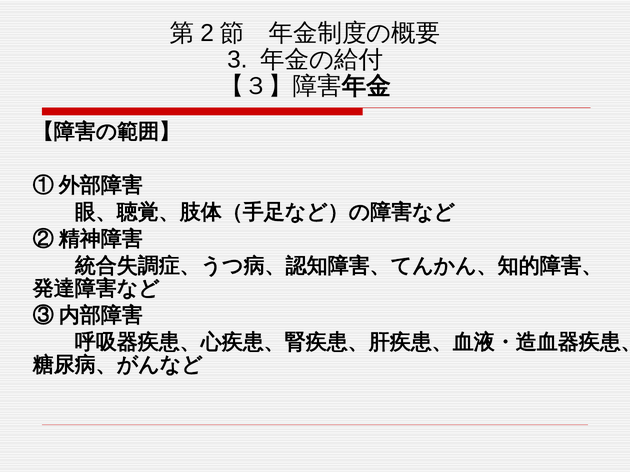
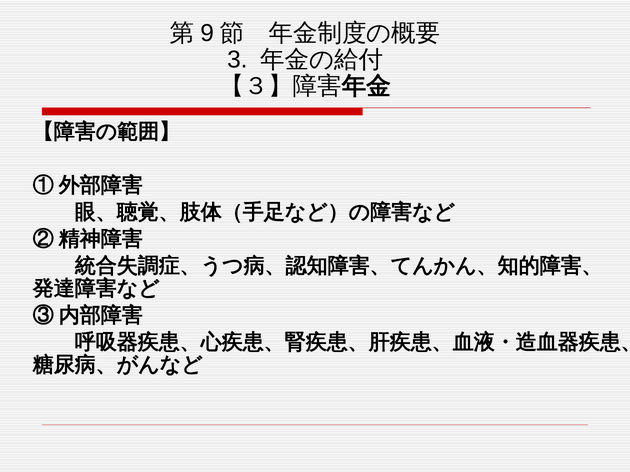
2: 2 -> 9 (207, 33)
